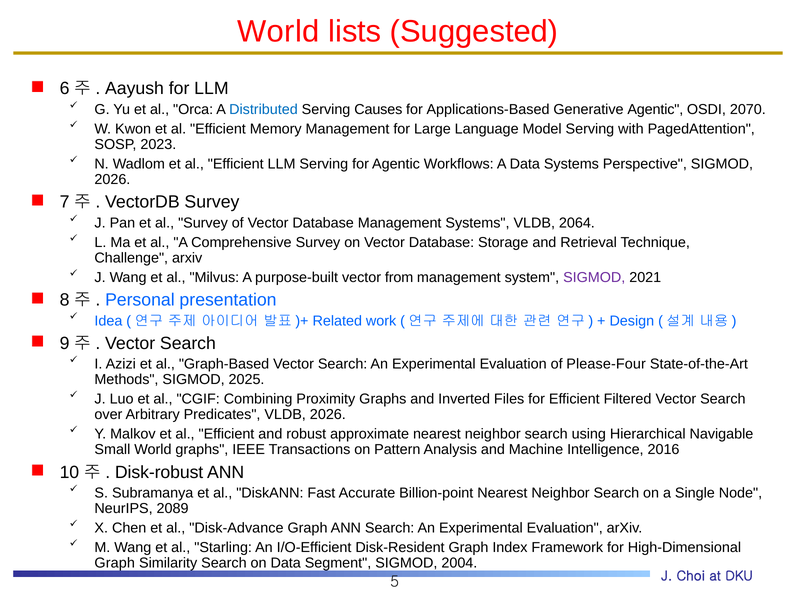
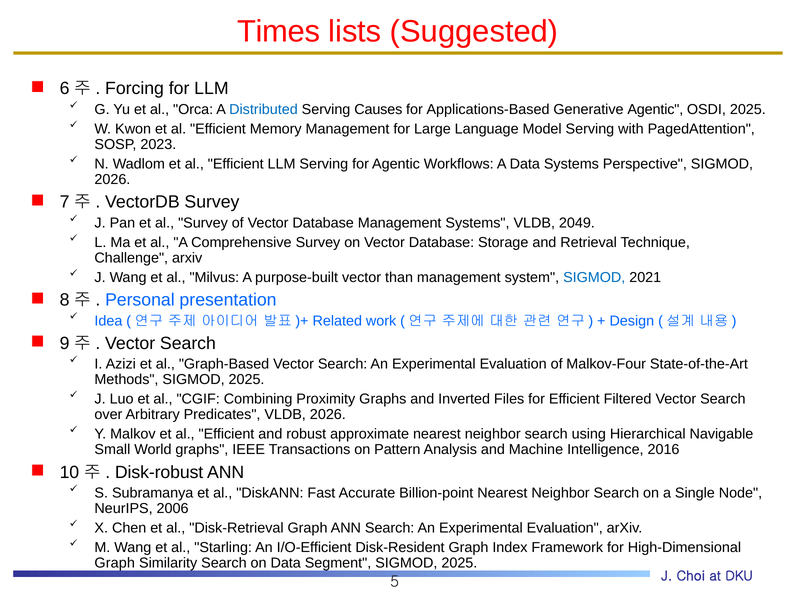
World: World -> Times (279, 31)
Aayush: Aayush -> Forcing (135, 89)
OSDI 2070: 2070 -> 2025 (748, 109)
2064: 2064 -> 2049 (577, 223)
from: from -> than (399, 277)
SIGMOD colour: purple -> blue (594, 277)
Please-Four: Please-Four -> Malkov-Four (606, 364)
2089: 2089 -> 2006 (173, 509)
Disk-Advance: Disk-Advance -> Disk-Retrieval (236, 528)
Segment SIGMOD 2004: 2004 -> 2025 (459, 563)
